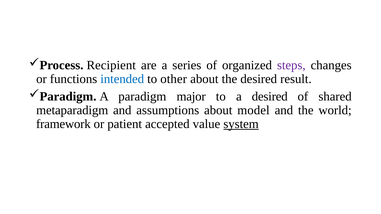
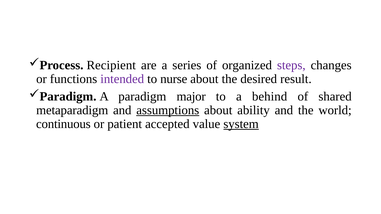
intended colour: blue -> purple (122, 79)
other: other -> nurse (174, 79)
a desired: desired -> behind (270, 97)
assumptions underline: none -> present (168, 110)
model: model -> ability (254, 110)
framework: framework -> continuous (63, 124)
